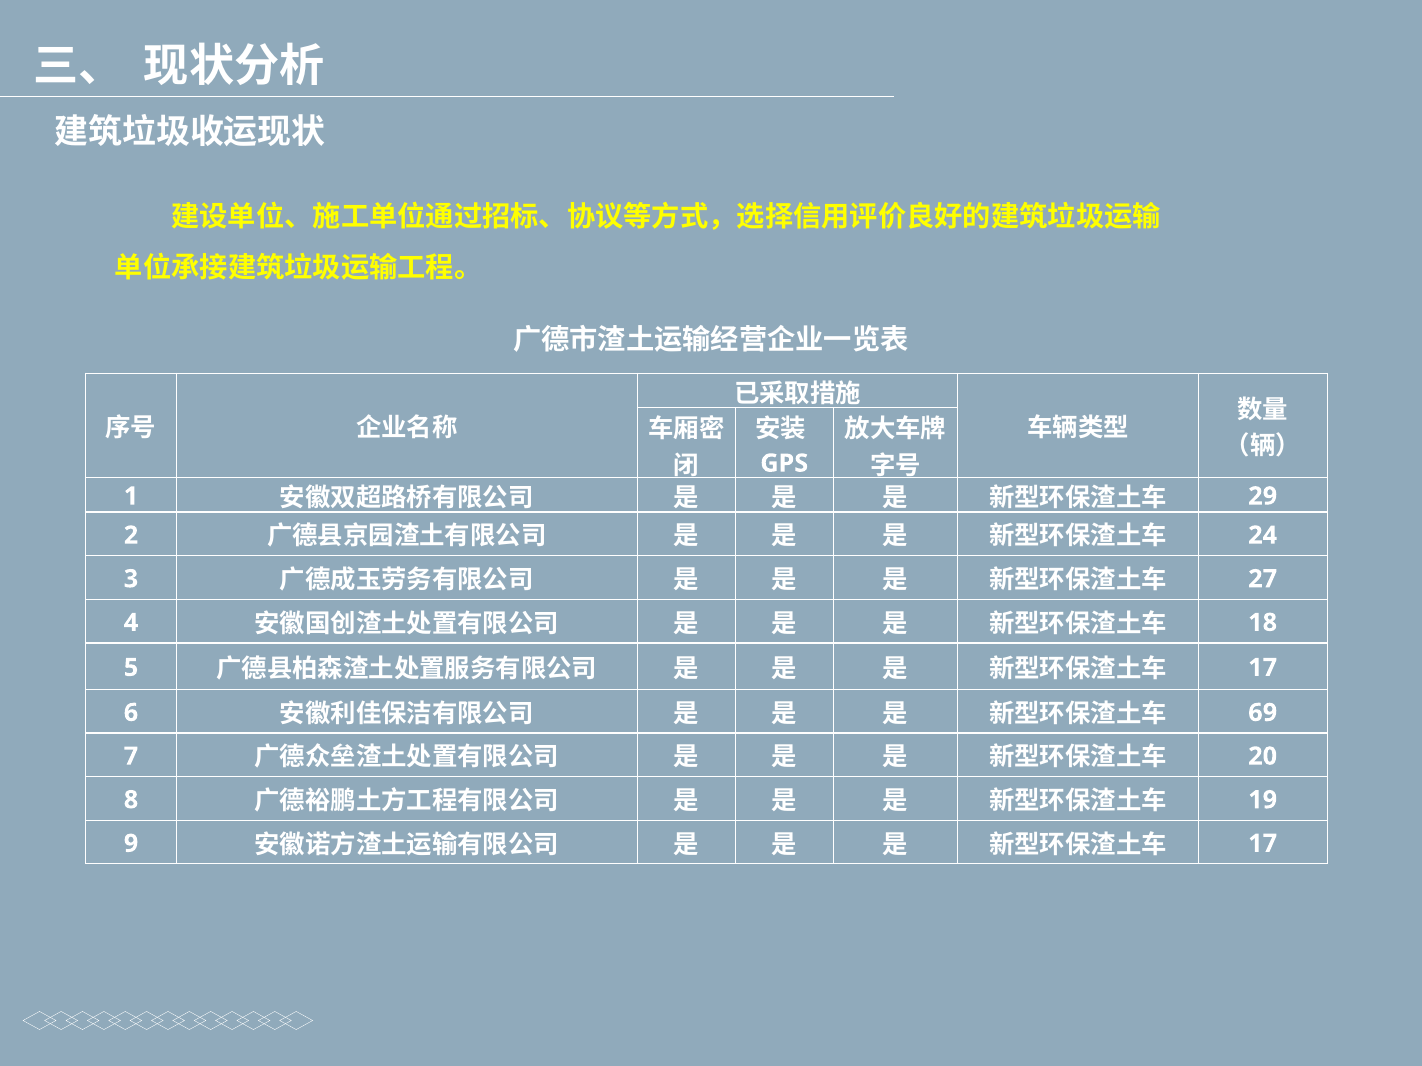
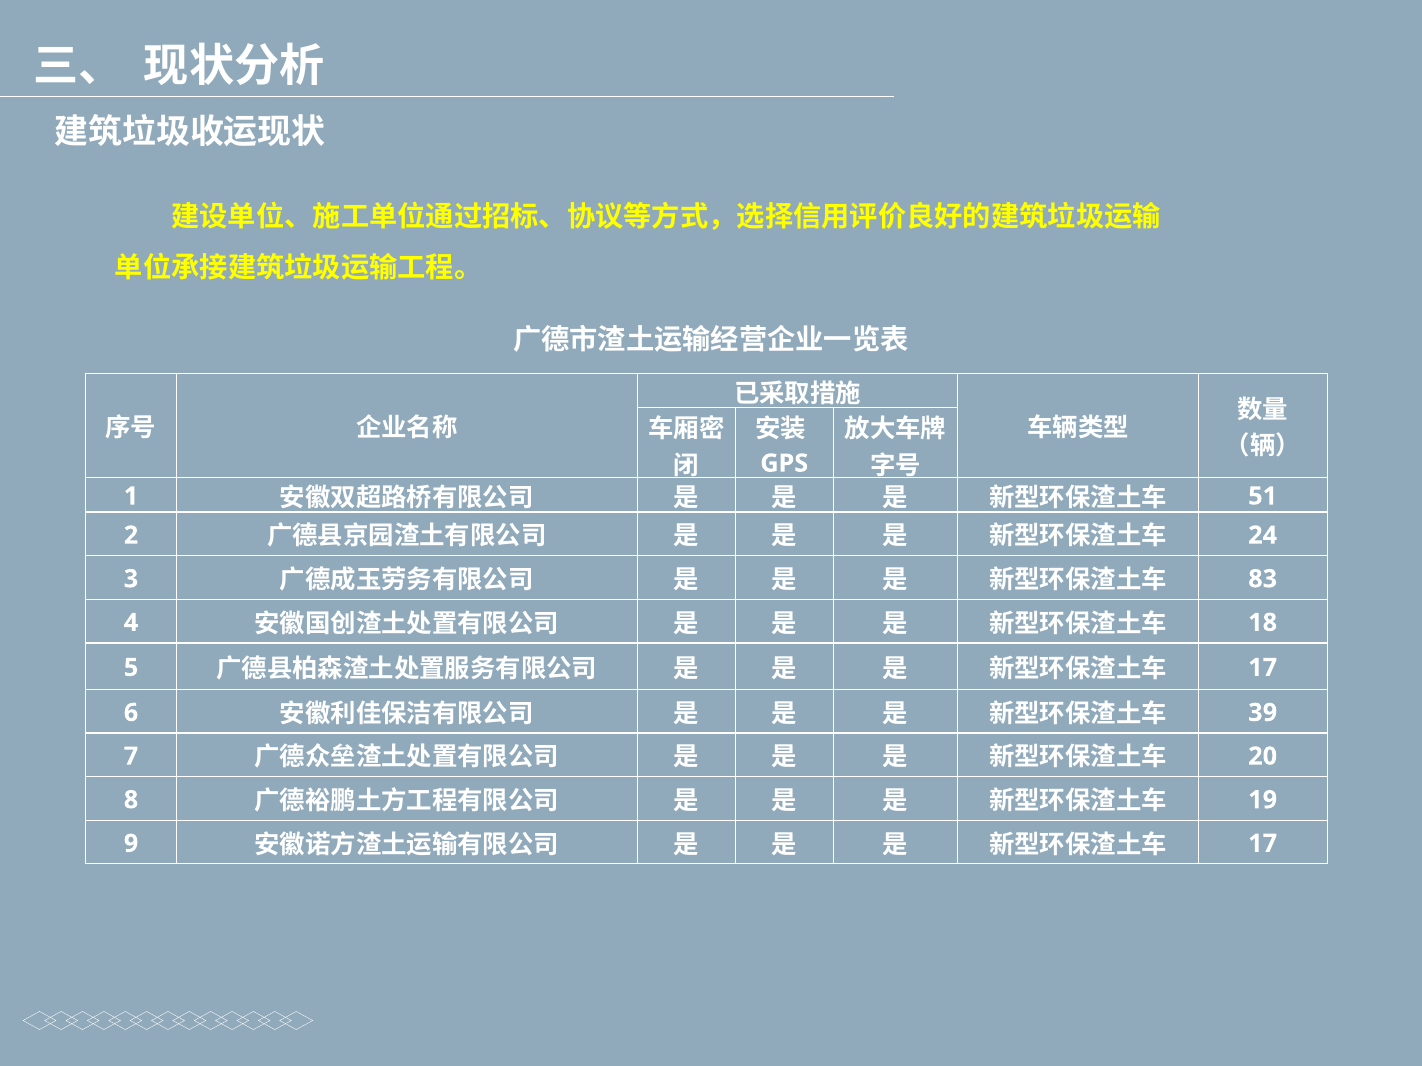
29: 29 -> 51 (1263, 496)
27: 27 -> 83 (1263, 579)
69: 69 -> 39 (1263, 713)
